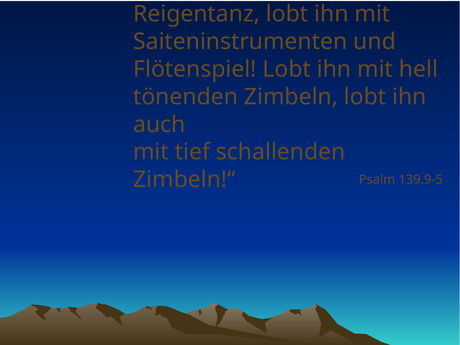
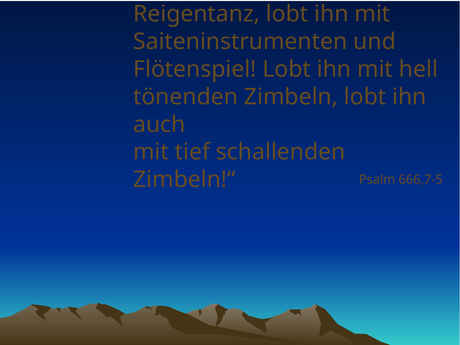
139,9-5: 139,9-5 -> 666,7-5 (421, 180)
